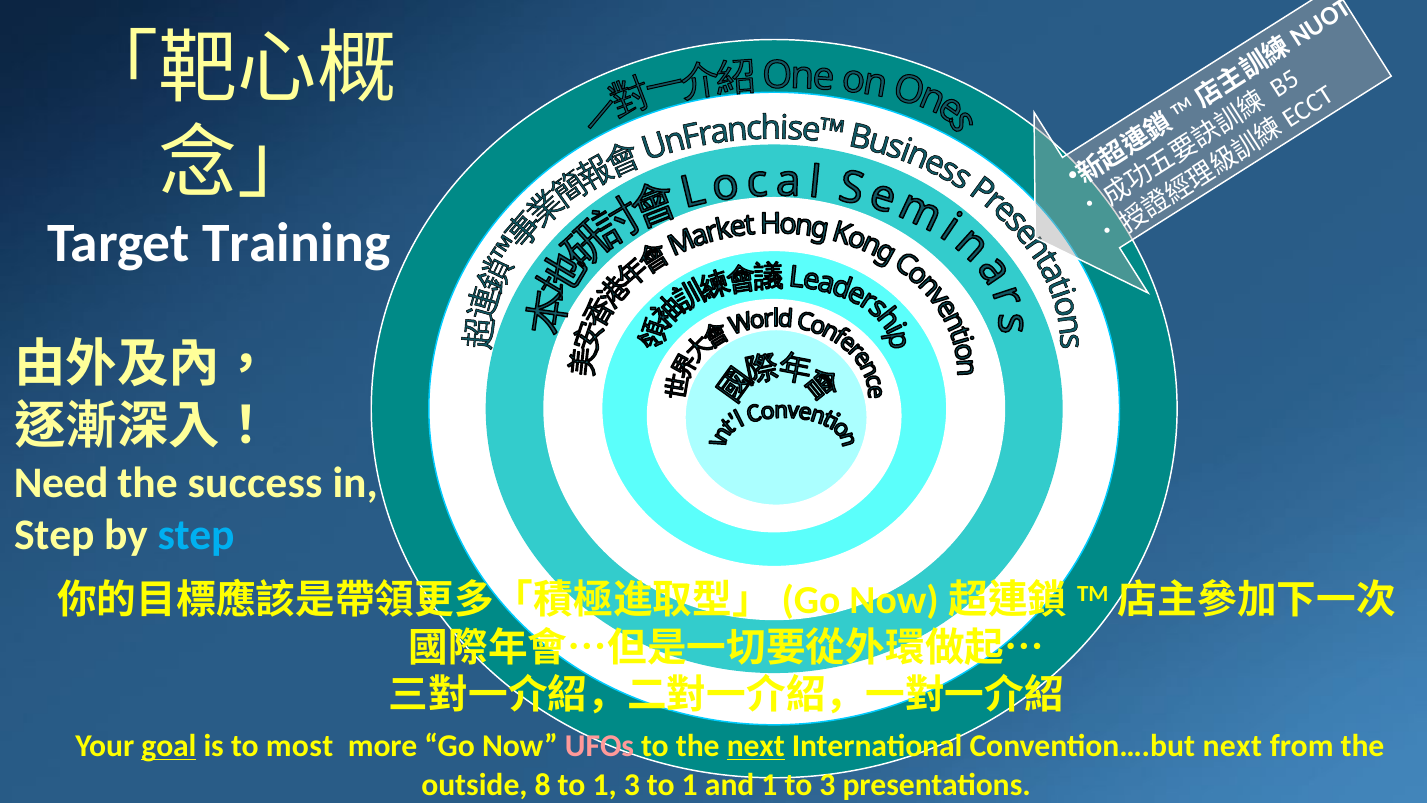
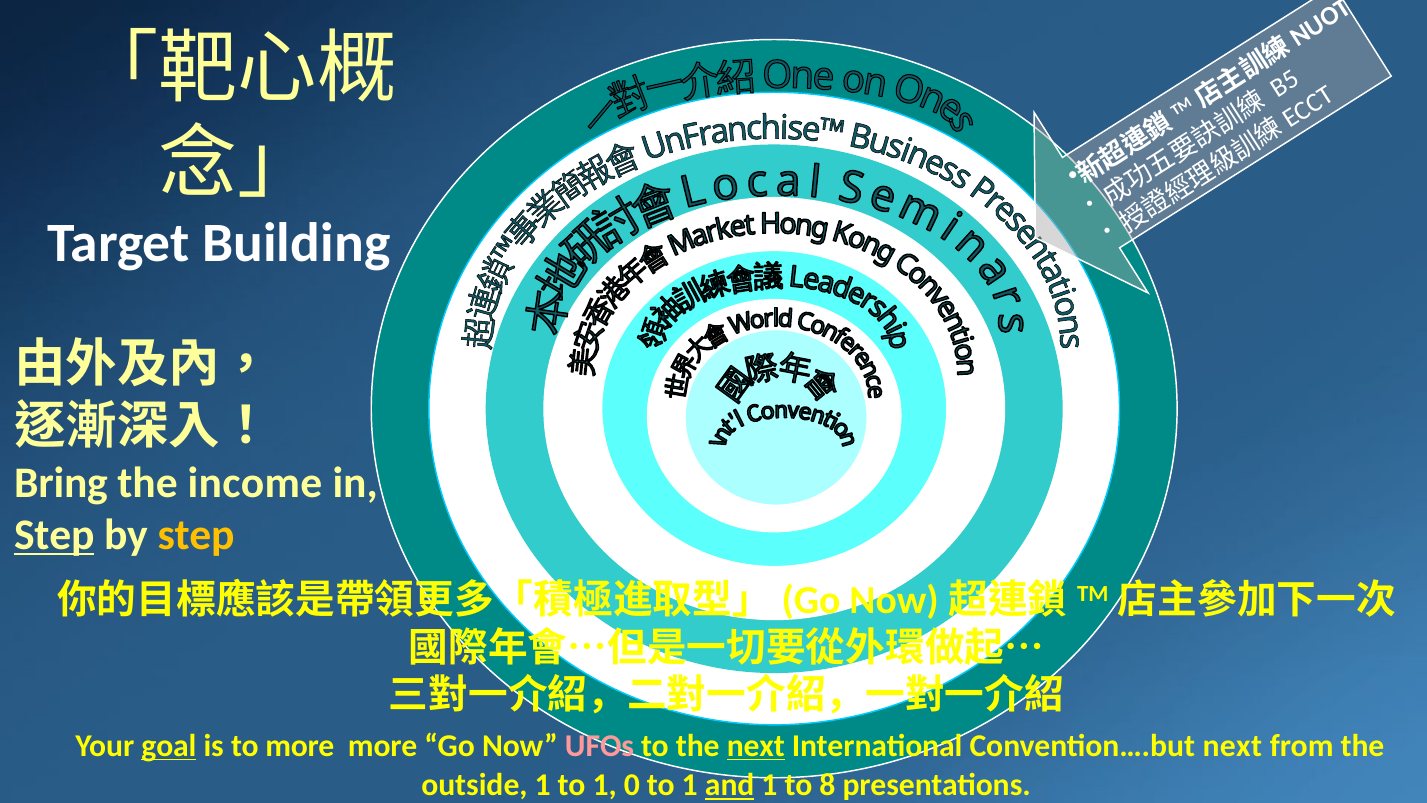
Training: Training -> Building (296, 243)
Need: Need -> Bring (61, 483)
success: success -> income (255, 483)
Step underline: none -> present (54, 535)
step colour: light blue -> yellow (196, 535)
to most: most -> more (300, 746)
outside 8: 8 -> 1 (543, 785)
1 3: 3 -> 0 (632, 785)
and underline: none -> present (730, 785)
to 3: 3 -> 8 (827, 785)
